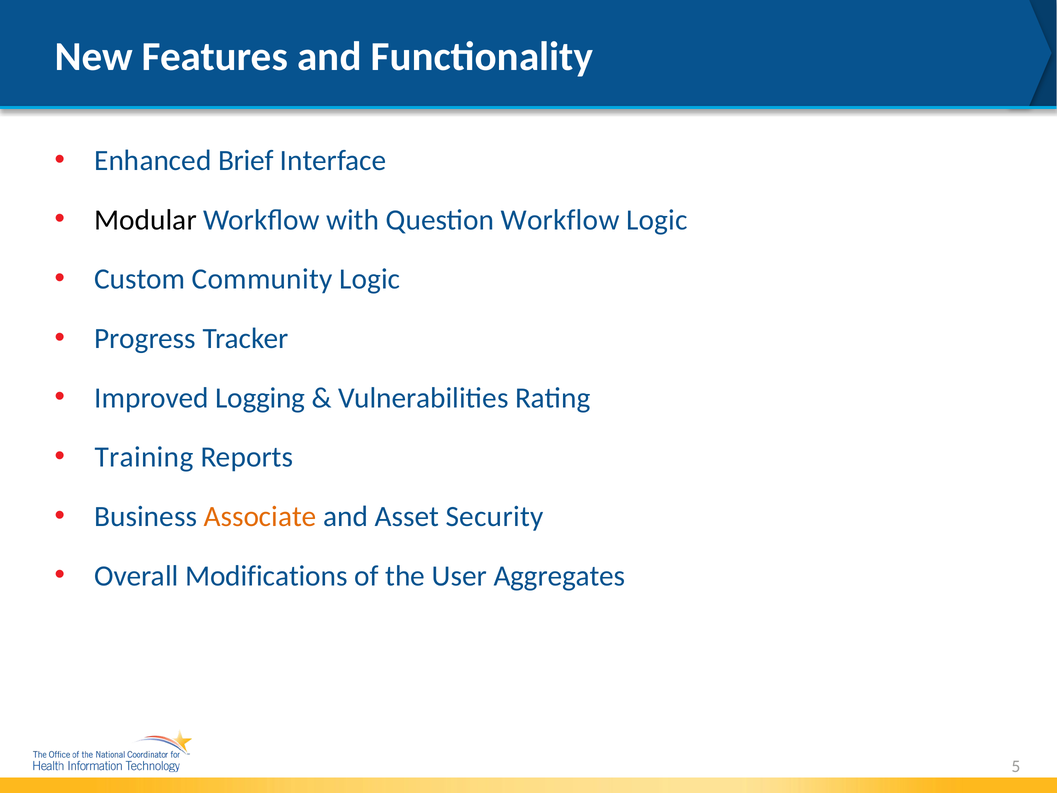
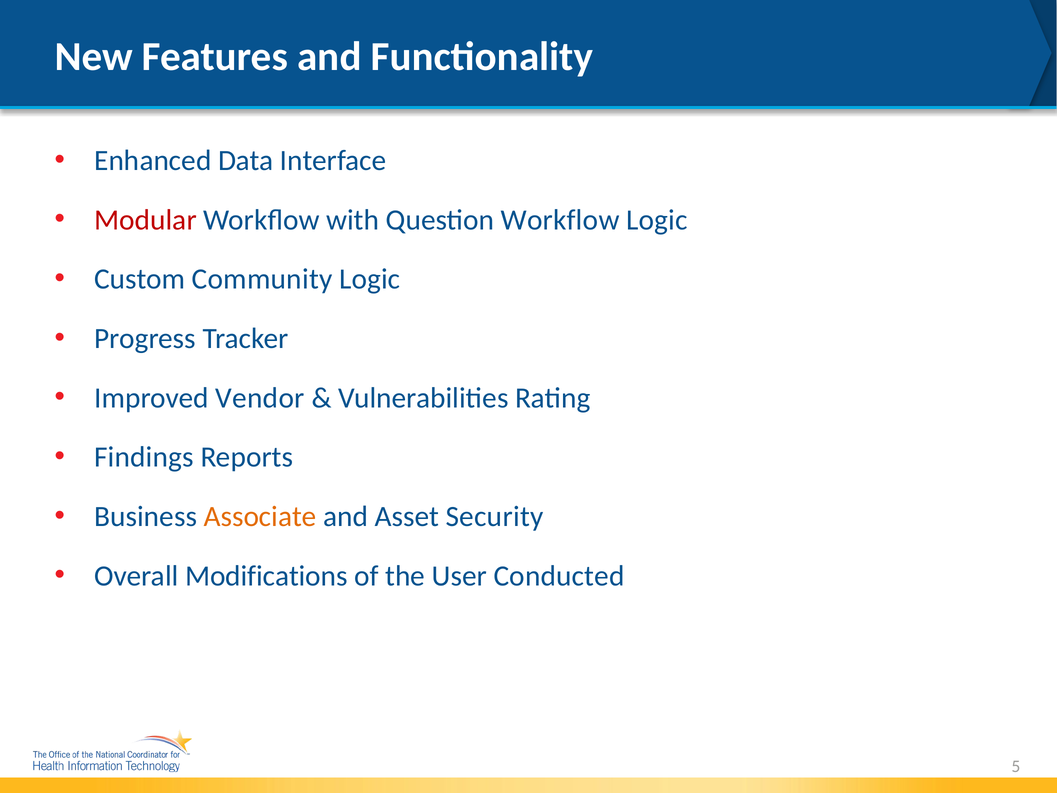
Brief: Brief -> Data (246, 161)
Modular colour: black -> red (146, 220)
Logging: Logging -> Vendor (260, 398)
Training: Training -> Findings (144, 457)
Aggregates: Aggregates -> Conducted (559, 576)
